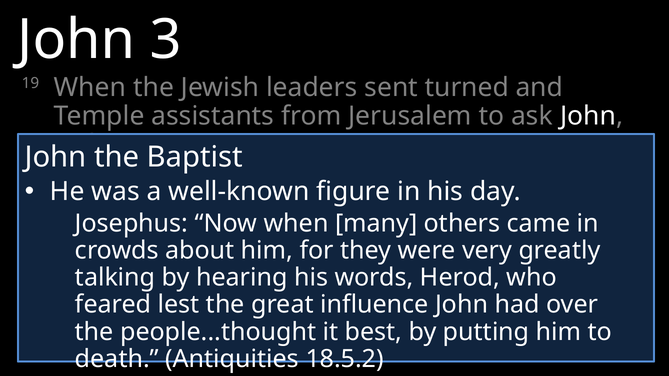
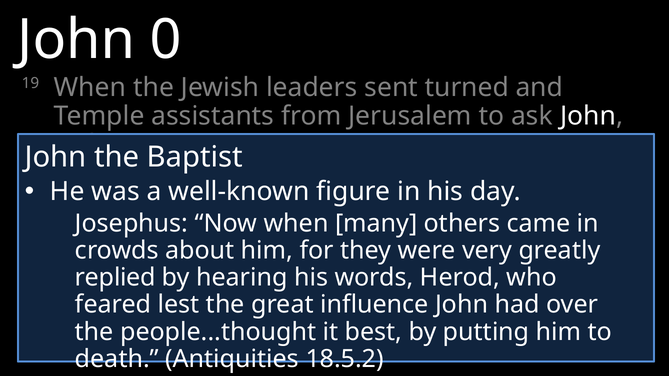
3: 3 -> 0 (166, 40)
talking: talking -> replied (115, 278)
